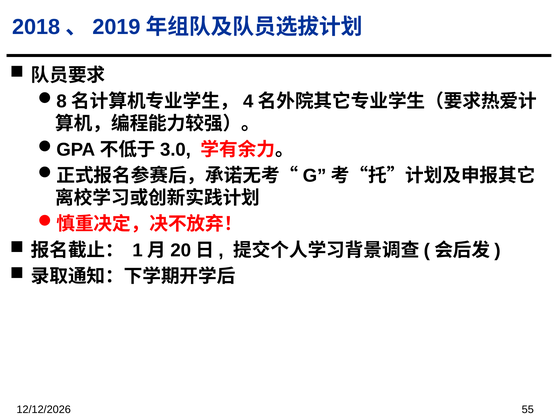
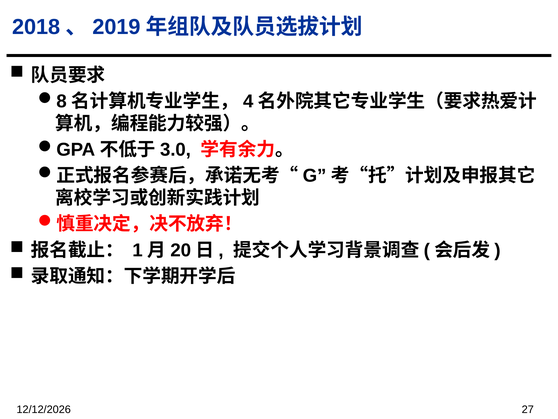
55: 55 -> 27 (528, 409)
